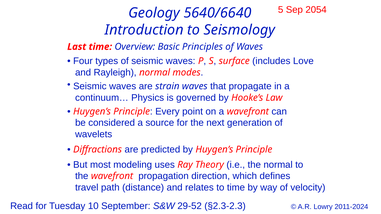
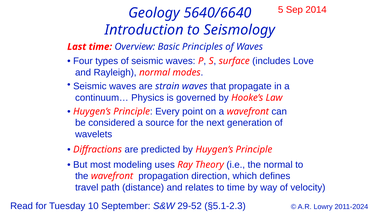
2054: 2054 -> 2014 (316, 10)
§2.3-2.3: §2.3-2.3 -> §5.1-2.3 (225, 206)
